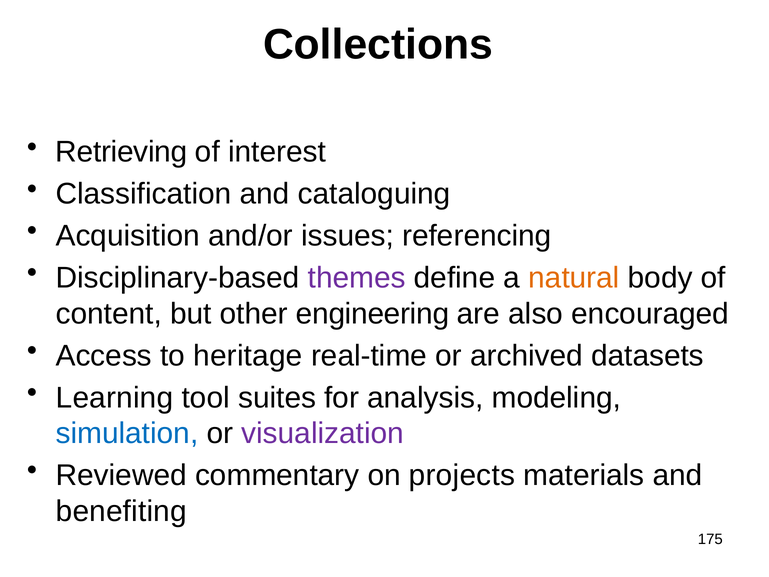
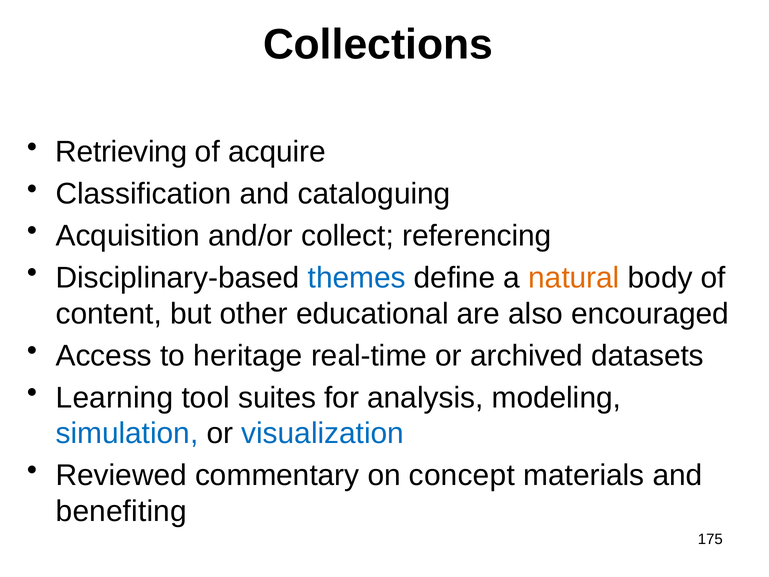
interest: interest -> acquire (277, 152)
issues: issues -> collect (348, 236)
themes colour: purple -> blue (357, 278)
engineering: engineering -> educational (372, 314)
visualization colour: purple -> blue (323, 433)
projects: projects -> concept (462, 475)
